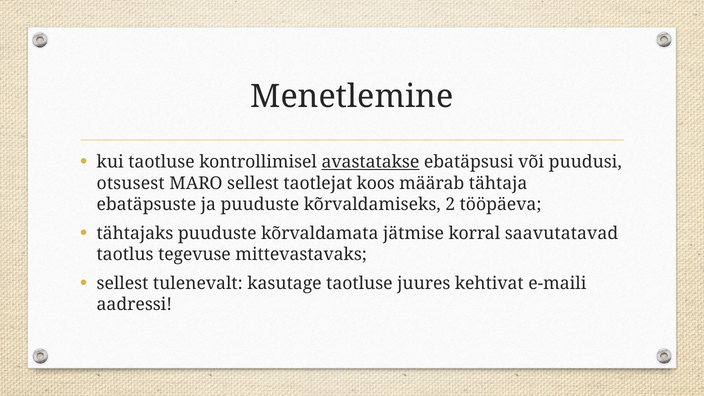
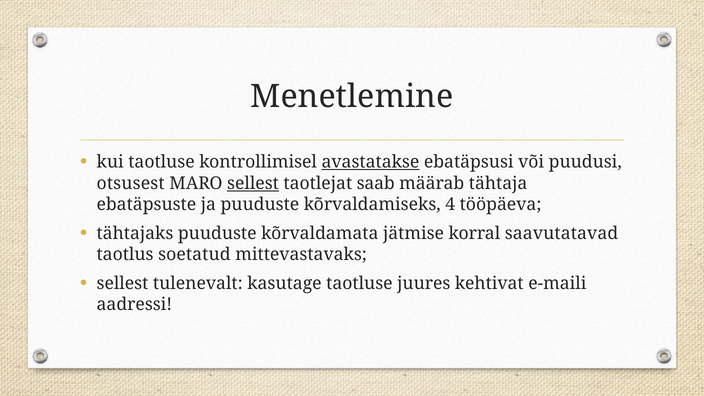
sellest underline: none -> present (253, 183)
koos: koos -> saab (376, 183)
2: 2 -> 4 (450, 204)
tegevuse: tegevuse -> soetatud (194, 254)
